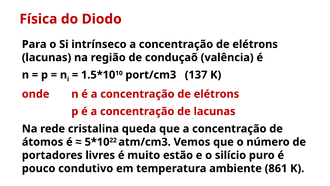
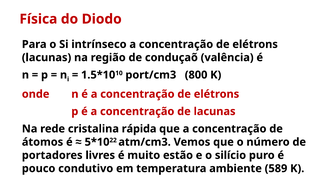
137: 137 -> 800 (196, 75)
queda: queda -> rápida (139, 129)
861: 861 -> 589 (276, 168)
